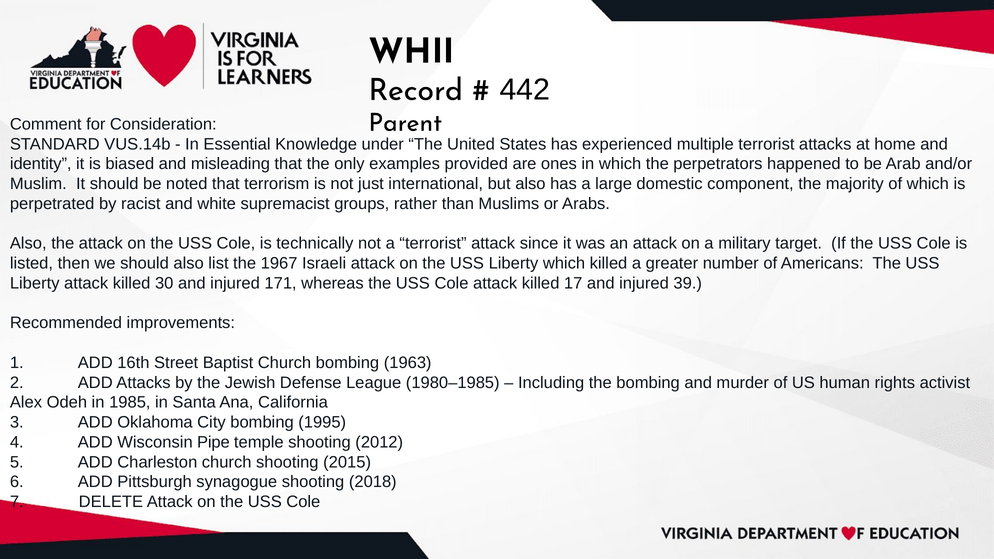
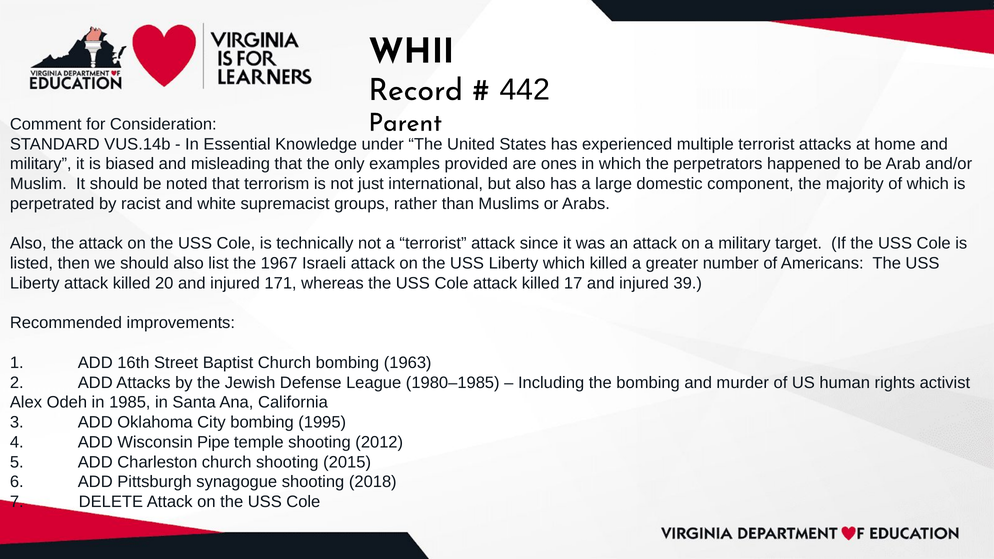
identity: identity -> military (41, 164)
30: 30 -> 20 (164, 283)
